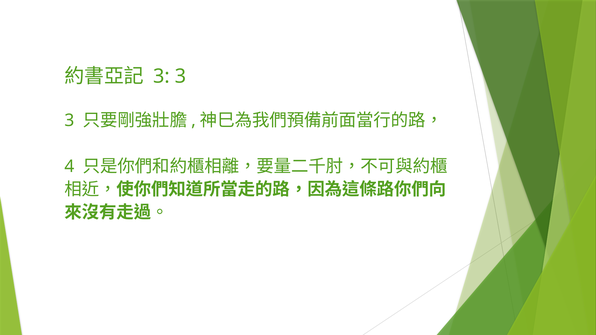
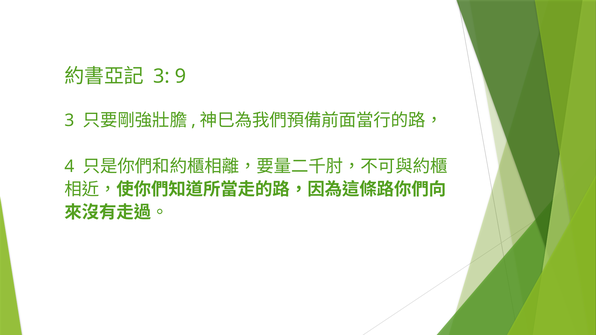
3: 3 -> 9 (181, 76)
